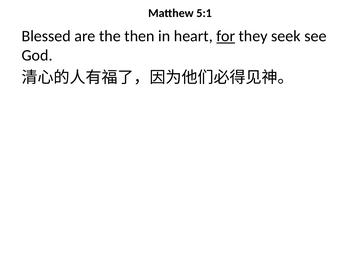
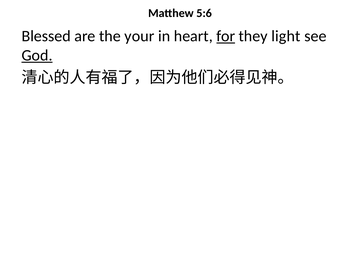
5:1: 5:1 -> 5:6 (204, 13)
then: then -> your (139, 36)
seek: seek -> light (286, 36)
God underline: none -> present (37, 55)
